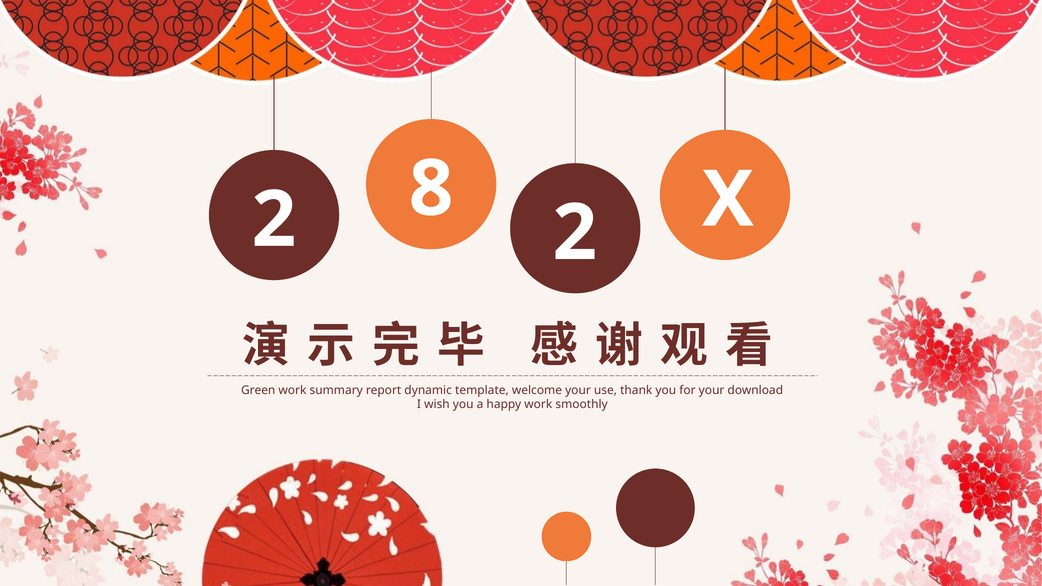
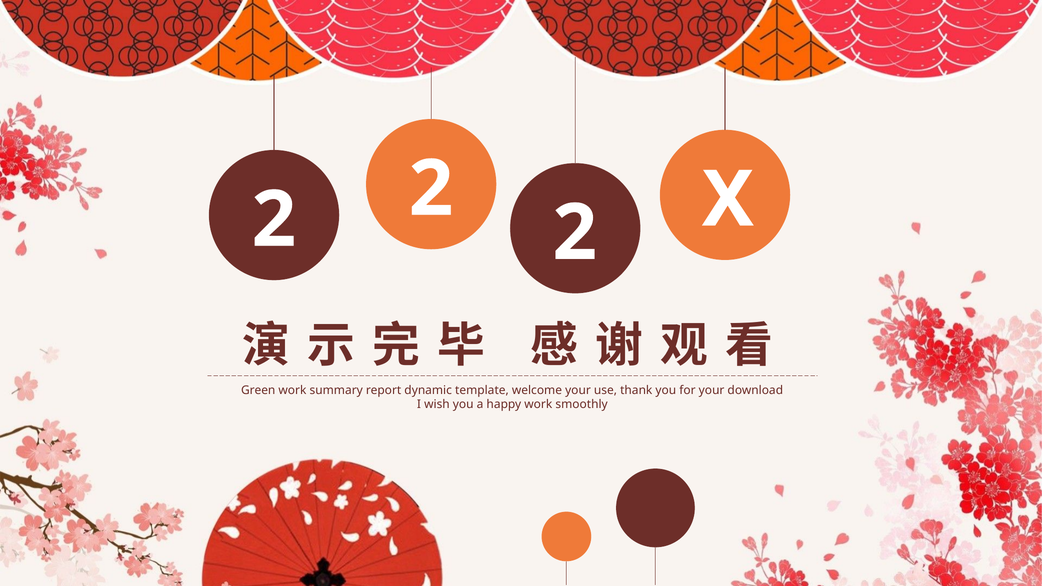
8: 8 -> 2 (431, 189)
